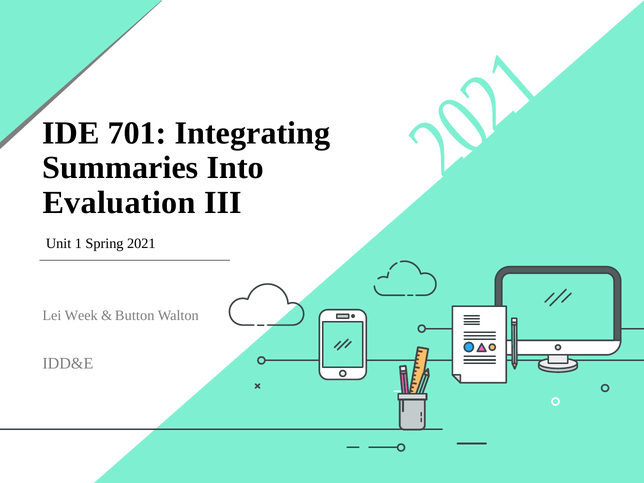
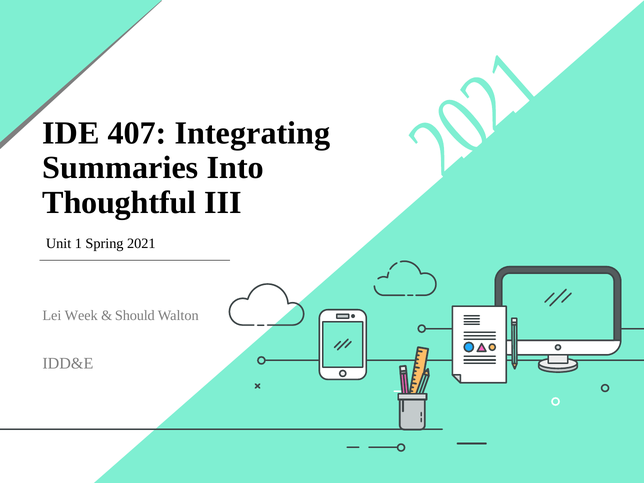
701: 701 -> 407 (137, 133)
Evaluation: Evaluation -> Thoughtful (119, 203)
Button: Button -> Should (135, 316)
